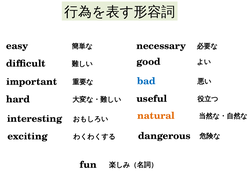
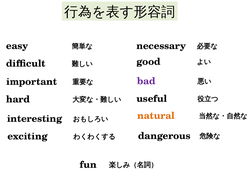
bad colour: blue -> purple (146, 81)
